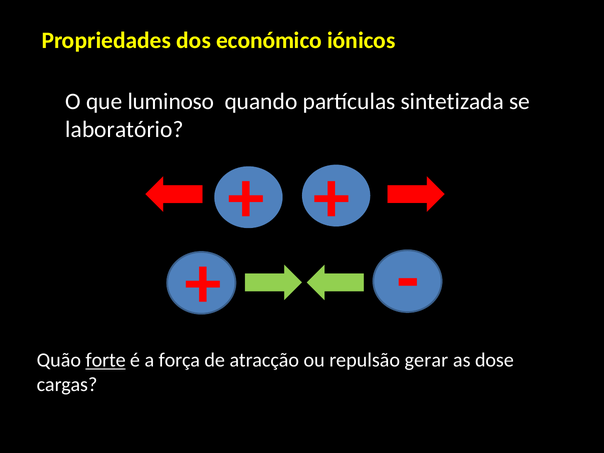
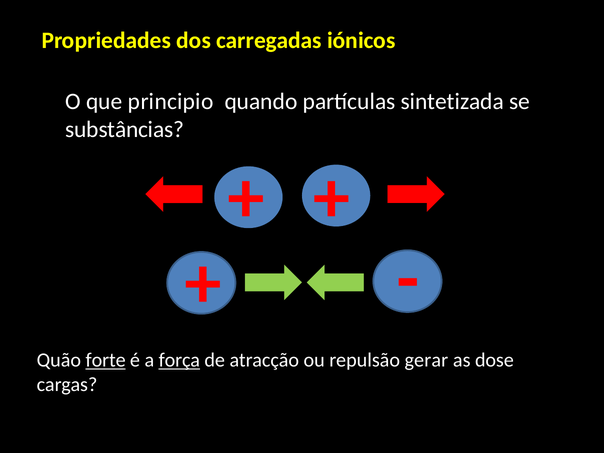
económico: económico -> carregadas (269, 41)
luminoso: luminoso -> principio (171, 101)
laboratório: laboratório -> substâncias (125, 130)
força underline: none -> present (179, 360)
